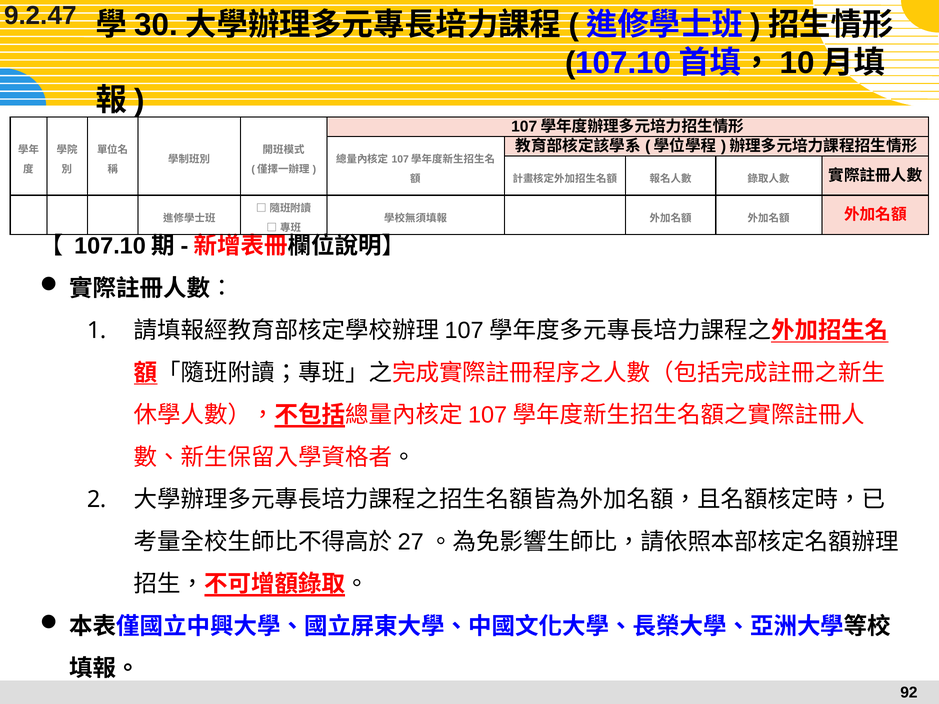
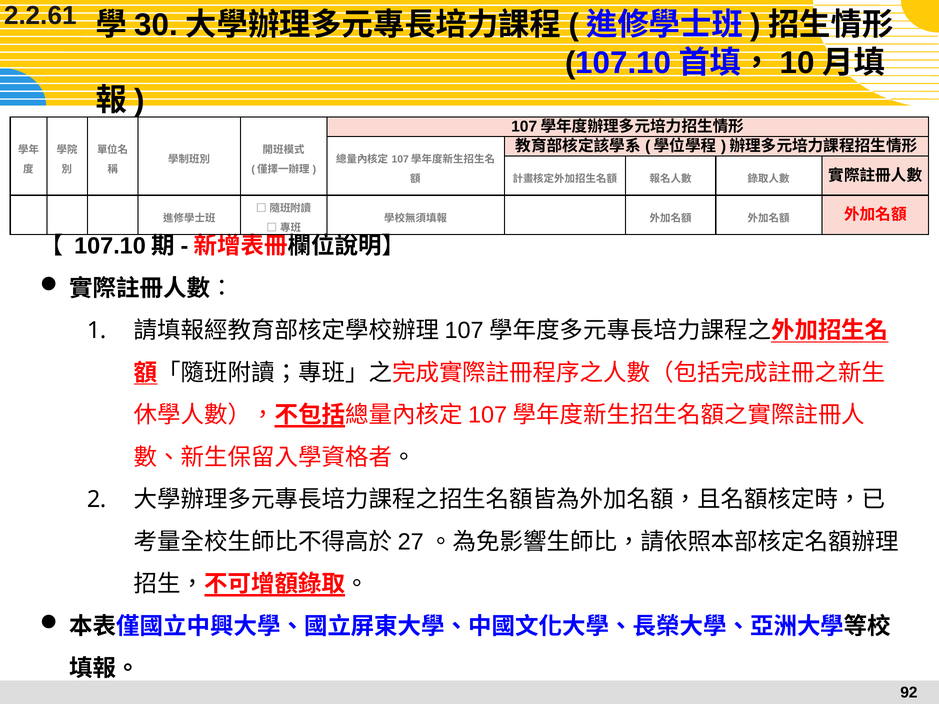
9.2.47: 9.2.47 -> 2.2.61 (40, 16)
